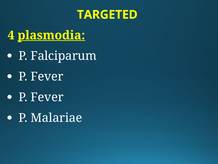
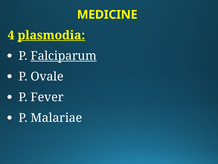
TARGETED: TARGETED -> MEDICINE (107, 15)
Falciparum underline: none -> present (64, 56)
Fever: Fever -> Ovale (47, 76)
